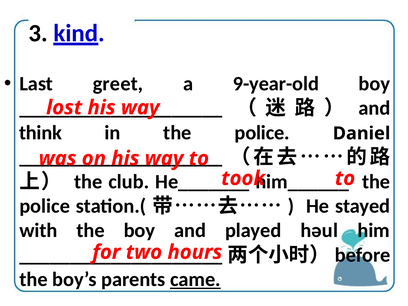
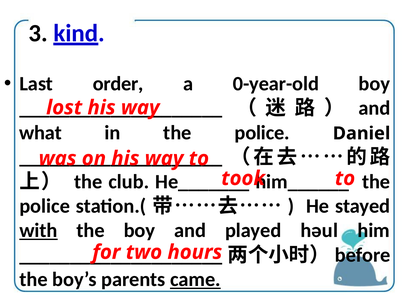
greet: greet -> order (118, 84)
9-year-old: 9-year-old -> 0-year-old (276, 84)
think: think -> what (40, 133)
with underline: none -> present (38, 231)
